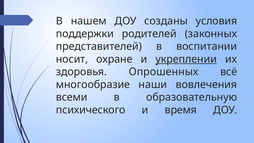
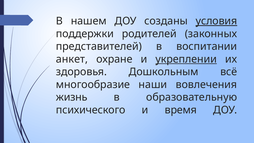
условия underline: none -> present (216, 21)
носит: носит -> анкет (72, 59)
Опрошенных: Опрошенных -> Дошкольным (164, 72)
всеми: всеми -> жизнь (72, 97)
